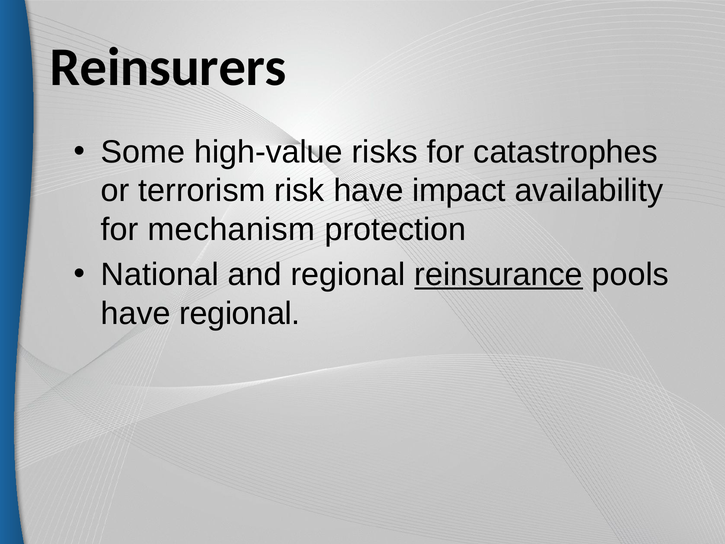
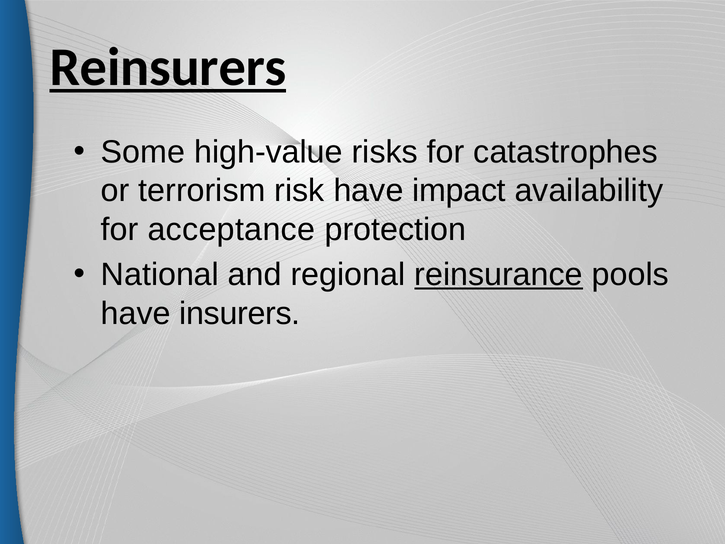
Reinsurers underline: none -> present (168, 67)
mechanism: mechanism -> acceptance (231, 229)
have regional: regional -> insurers (240, 313)
